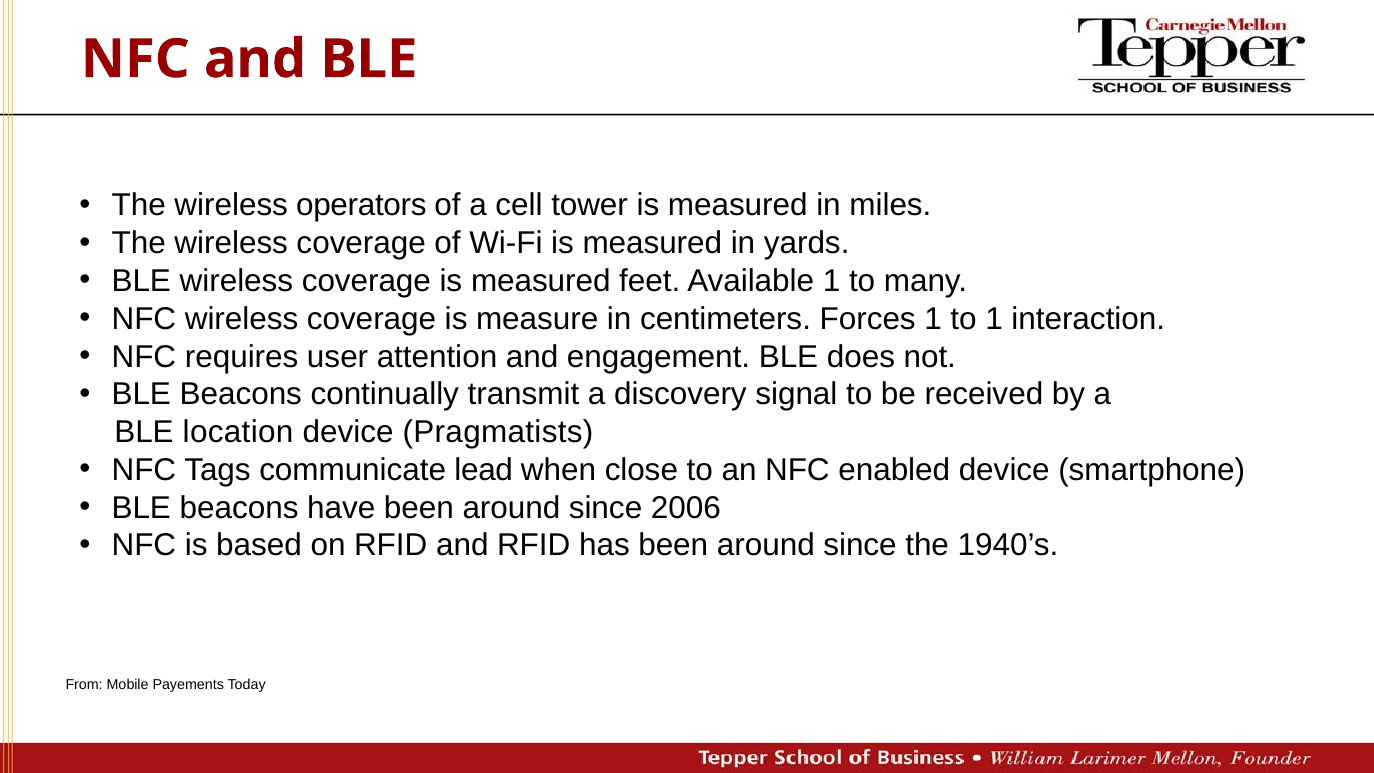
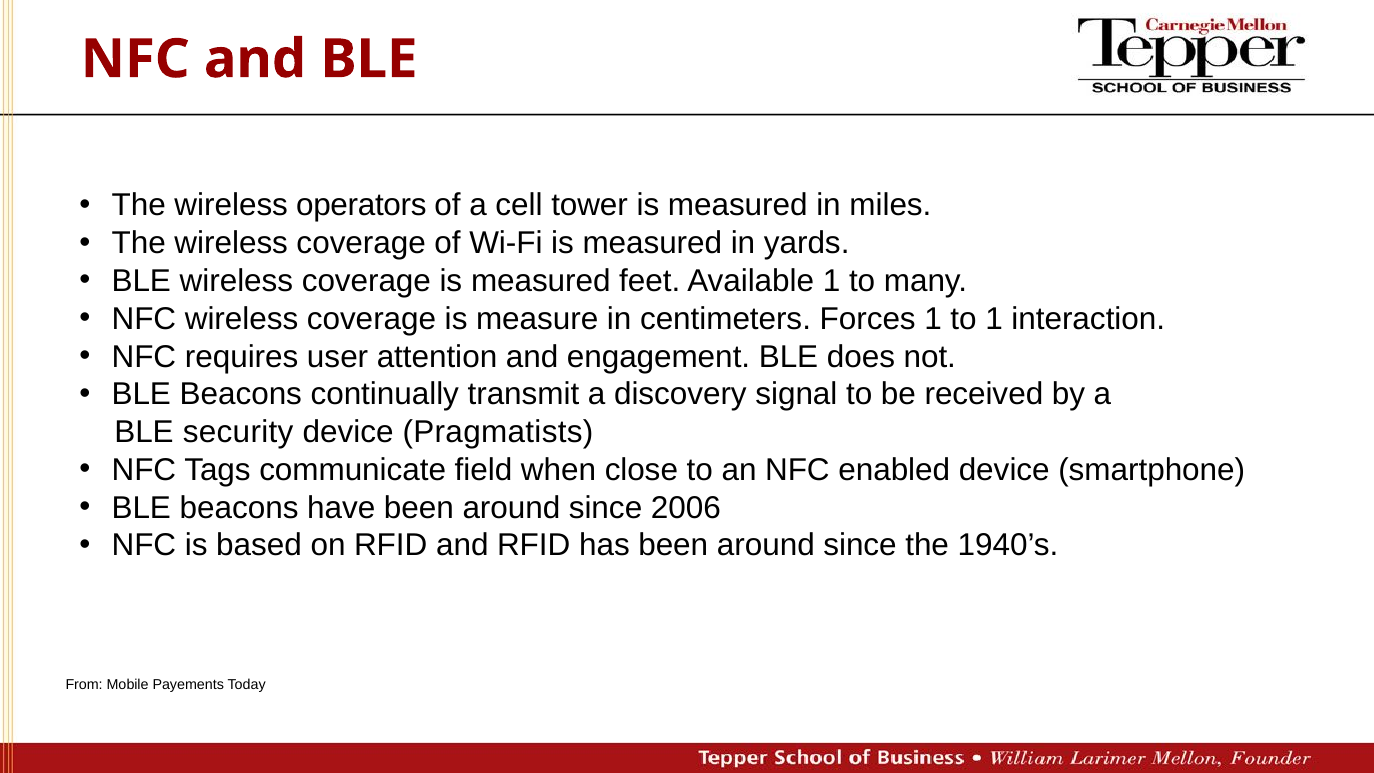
location: location -> security (238, 432)
lead: lead -> field (484, 470)
